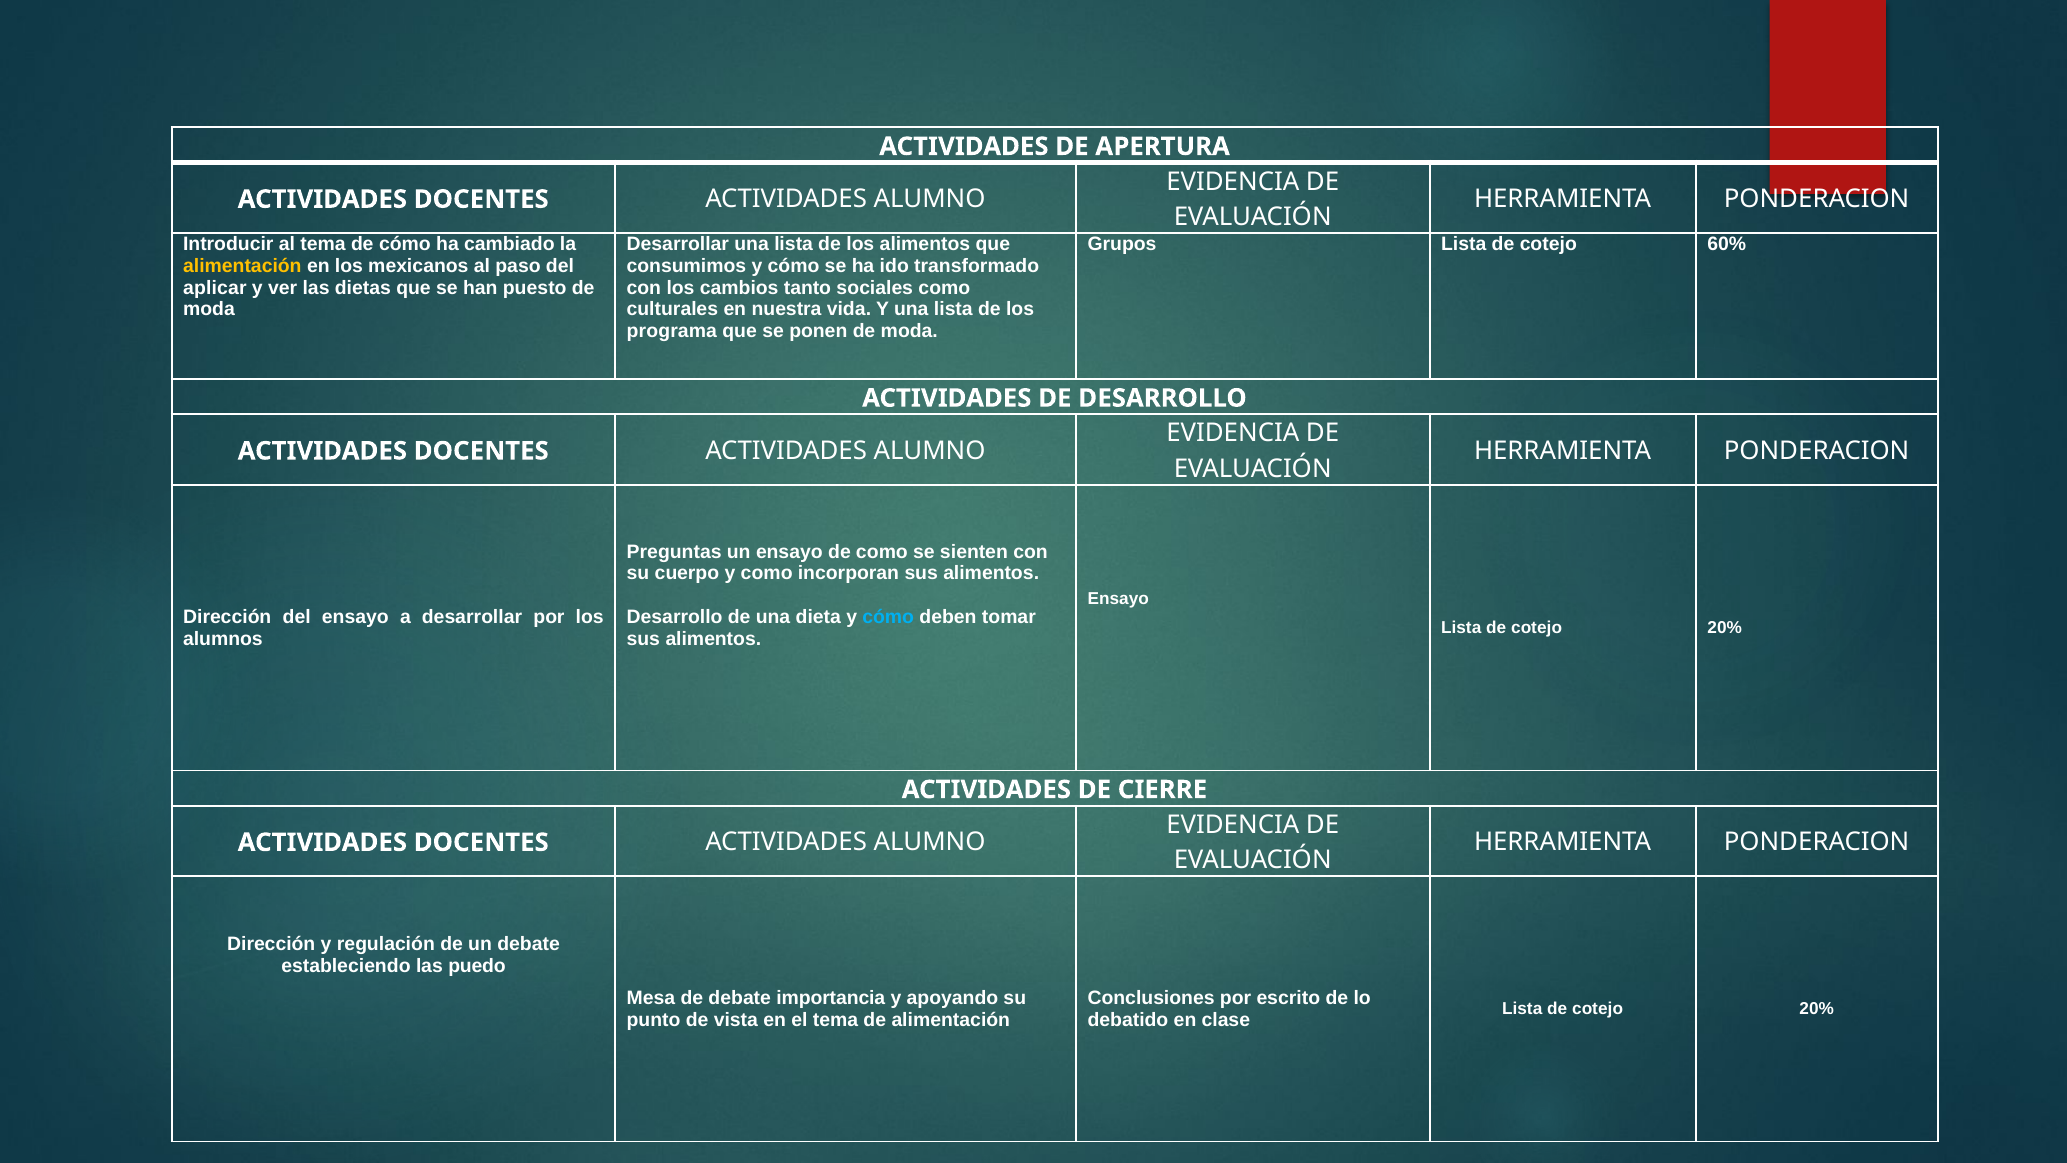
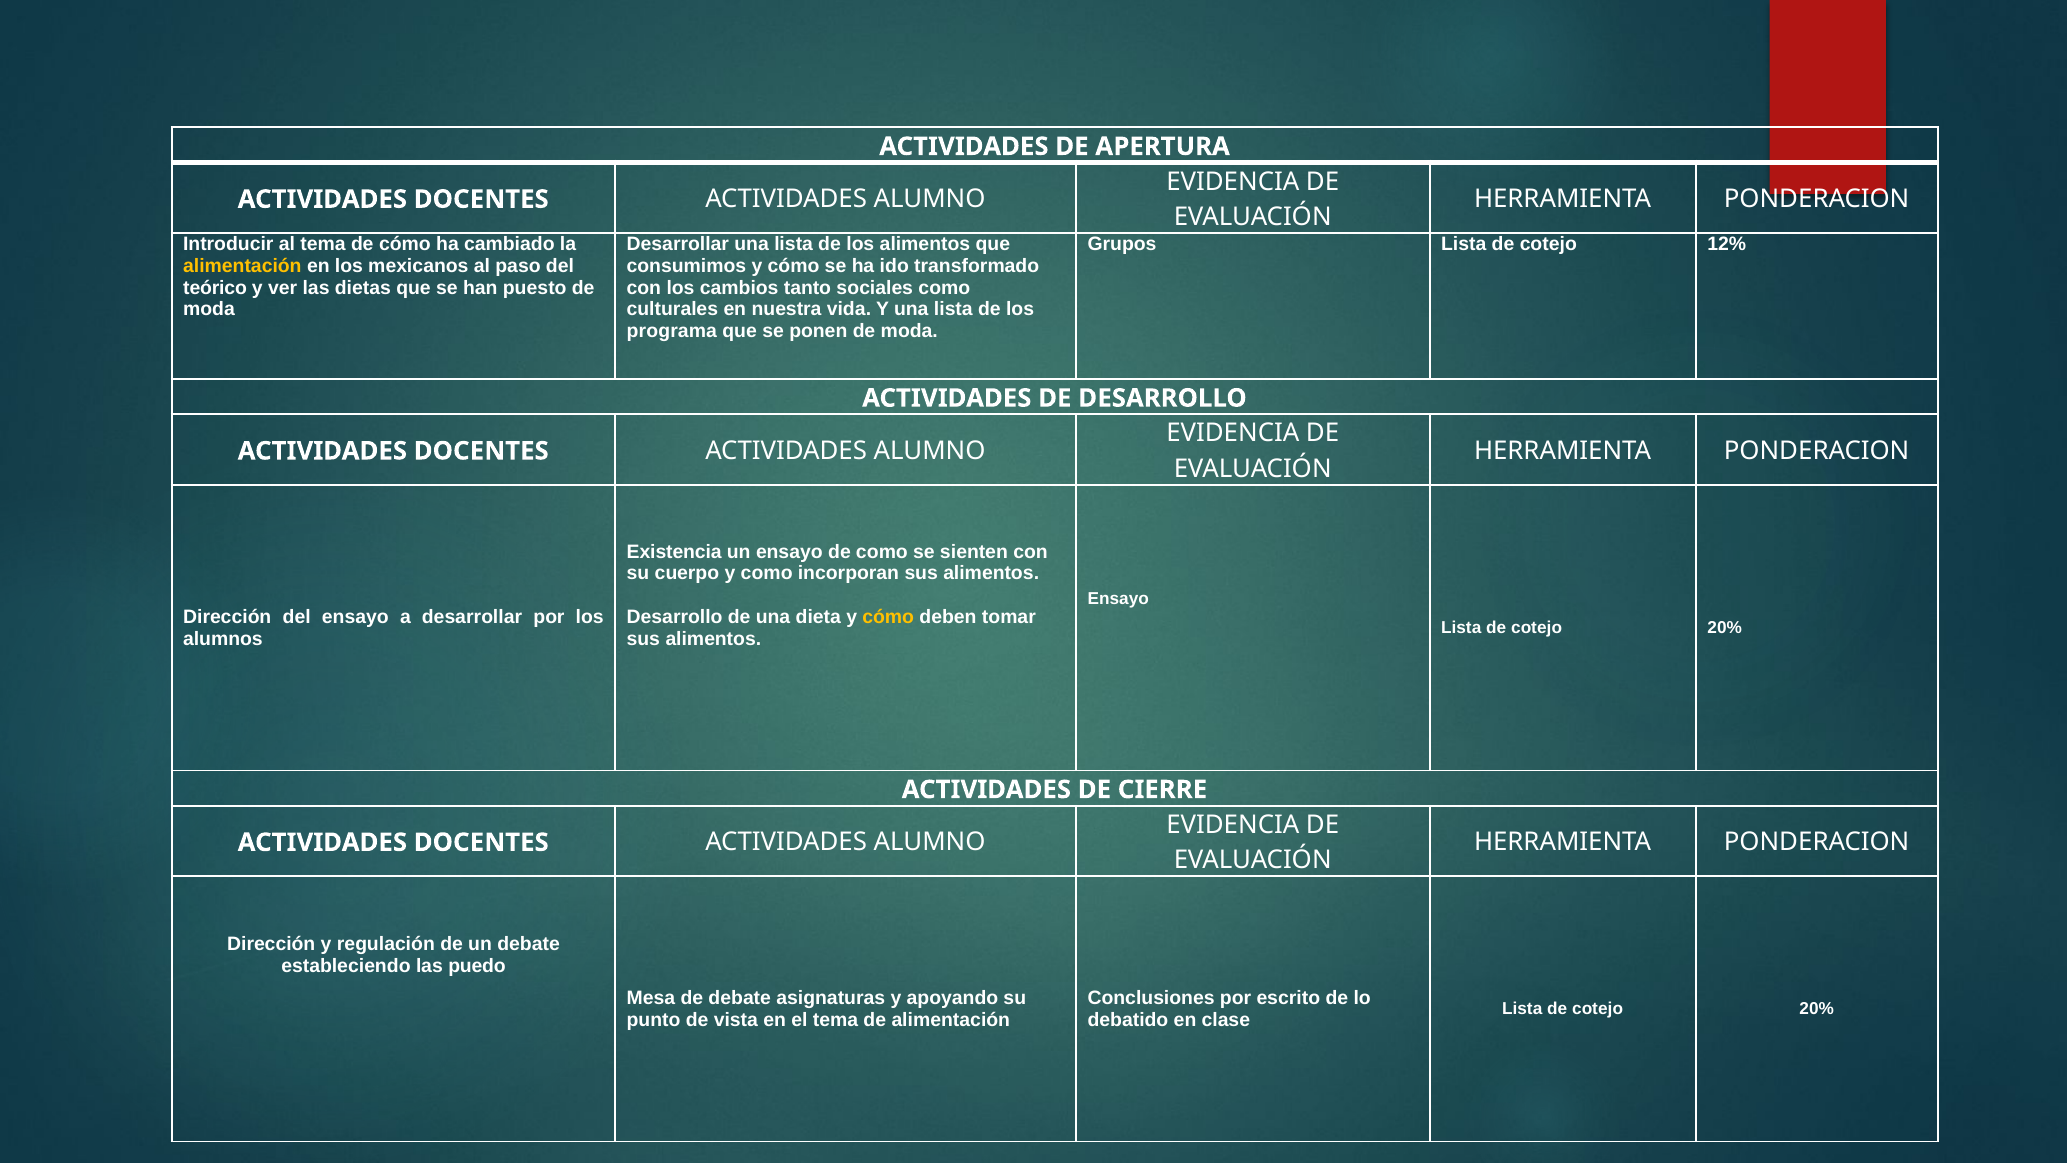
60%: 60% -> 12% (1727, 244)
aplicar: aplicar -> teórico (215, 288)
Preguntas: Preguntas -> Existencia (674, 552)
cómo colour: light blue -> yellow (888, 617)
importancia: importancia -> asignaturas (831, 998)
